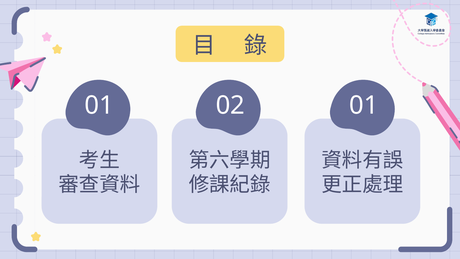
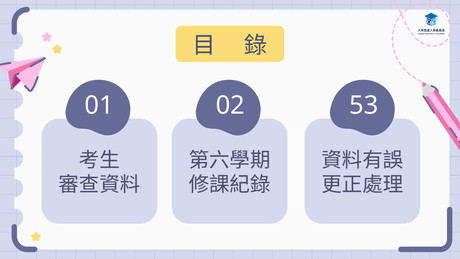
02 01: 01 -> 53 (364, 105)
